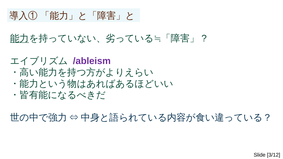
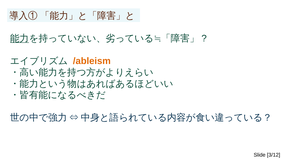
/ableism colour: purple -> orange (92, 61)
